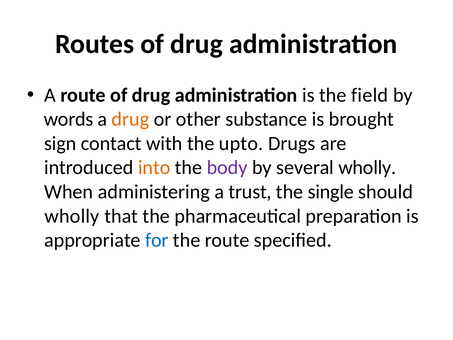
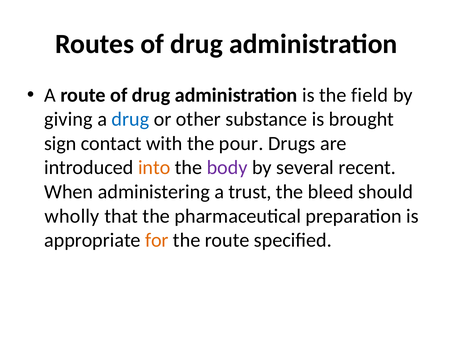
words: words -> giving (68, 119)
drug colour: orange -> blue (130, 119)
upto: upto -> pour (241, 143)
several wholly: wholly -> recent (367, 168)
single: single -> bleed (331, 192)
for colour: blue -> orange (157, 240)
